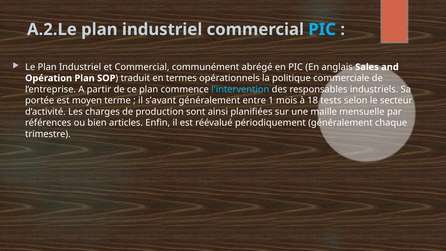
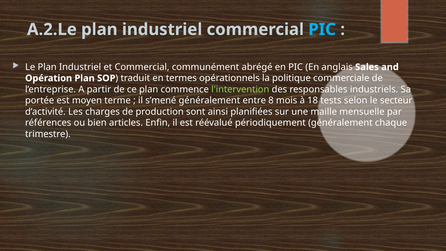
l'intervention colour: light blue -> light green (240, 89)
s’avant: s’avant -> s’mené (161, 100)
1: 1 -> 8 (271, 100)
